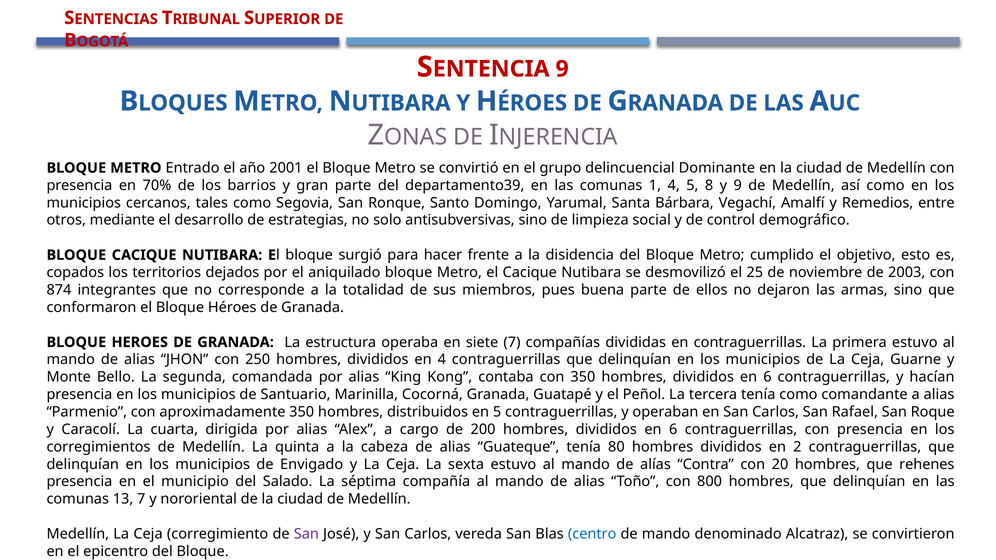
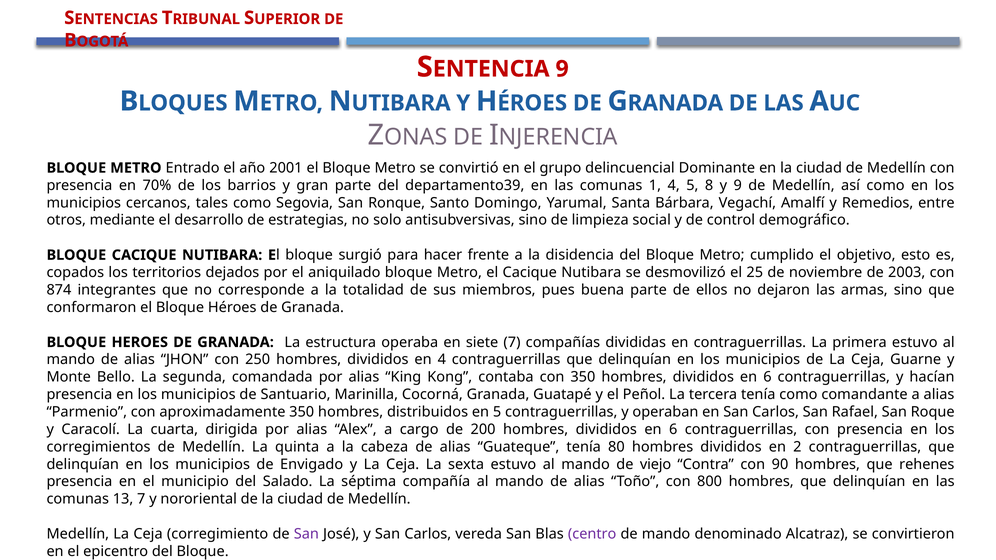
alías: alías -> viejo (656, 464)
20: 20 -> 90 (780, 464)
centro colour: blue -> purple (592, 534)
